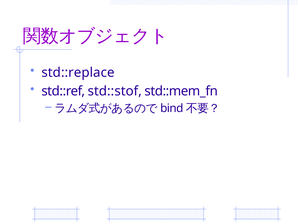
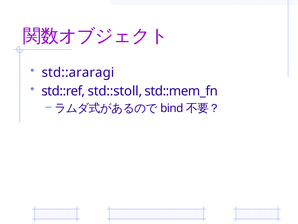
std::replace: std::replace -> std::araragi (78, 72)
std::stof: std::stof -> std::stoll (115, 91)
